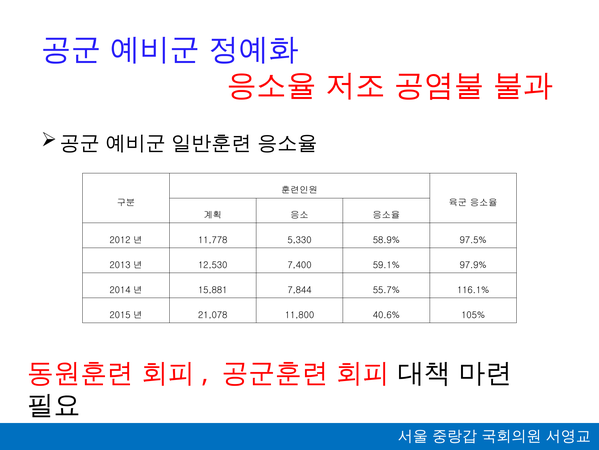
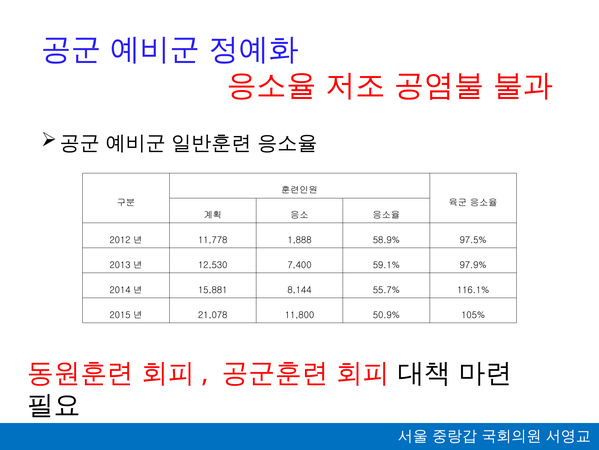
5,330: 5,330 -> 1,888 (299, 240)
7,844: 7,844 -> 8,144 (299, 290)
40.6%: 40.6% -> 50.9% (386, 314)
